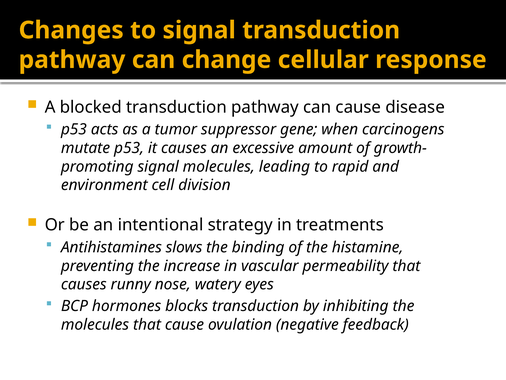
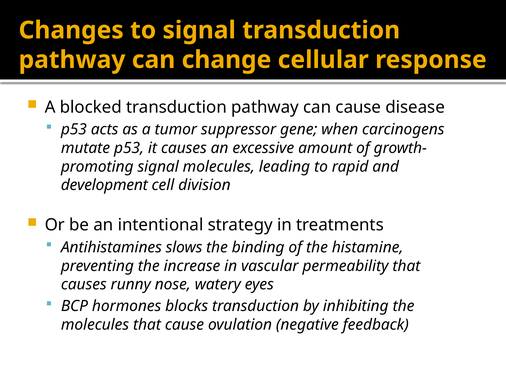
environment: environment -> development (104, 185)
